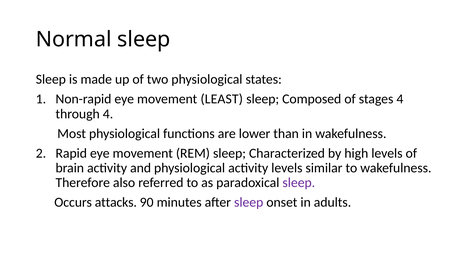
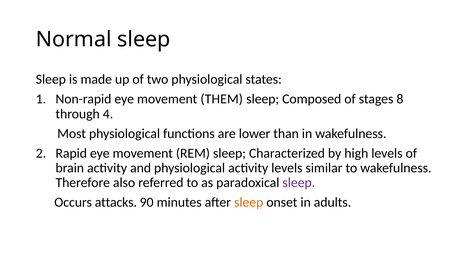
LEAST: LEAST -> THEM (222, 99)
stages 4: 4 -> 8 (400, 99)
sleep colour: purple -> orange (249, 202)
